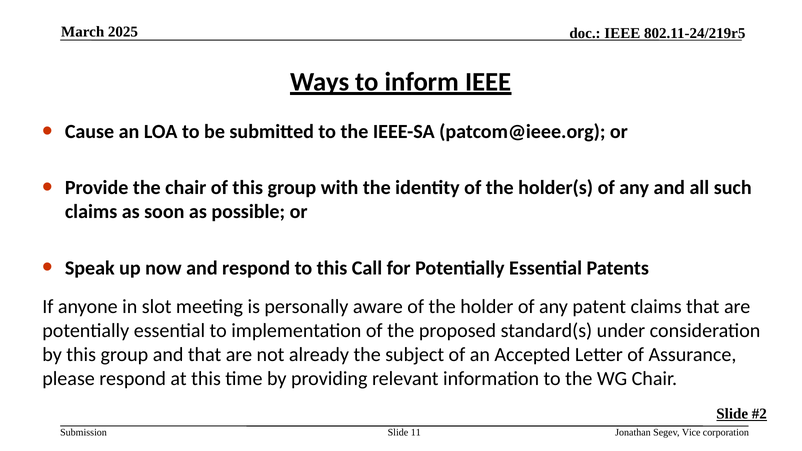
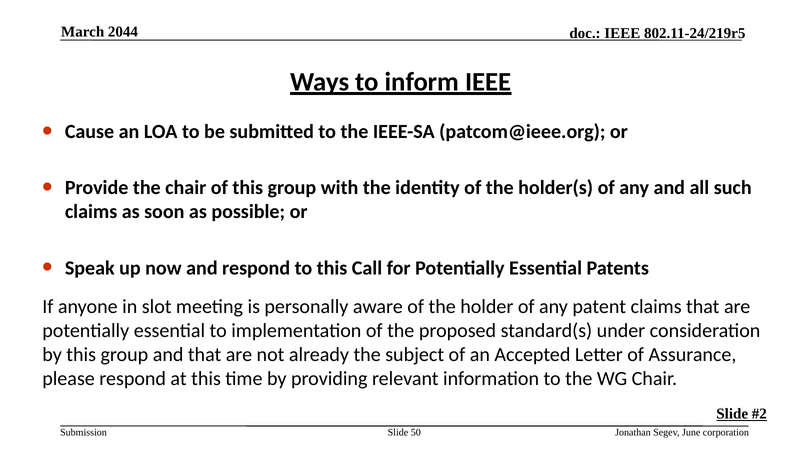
2025: 2025 -> 2044 (123, 32)
11: 11 -> 50 (416, 433)
Vice: Vice -> June (691, 433)
